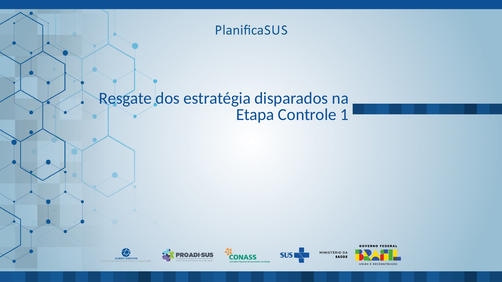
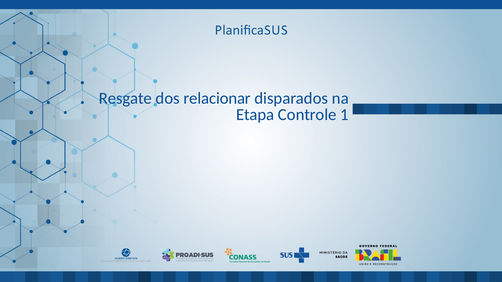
estratégia: estratégia -> relacionar (217, 98)
